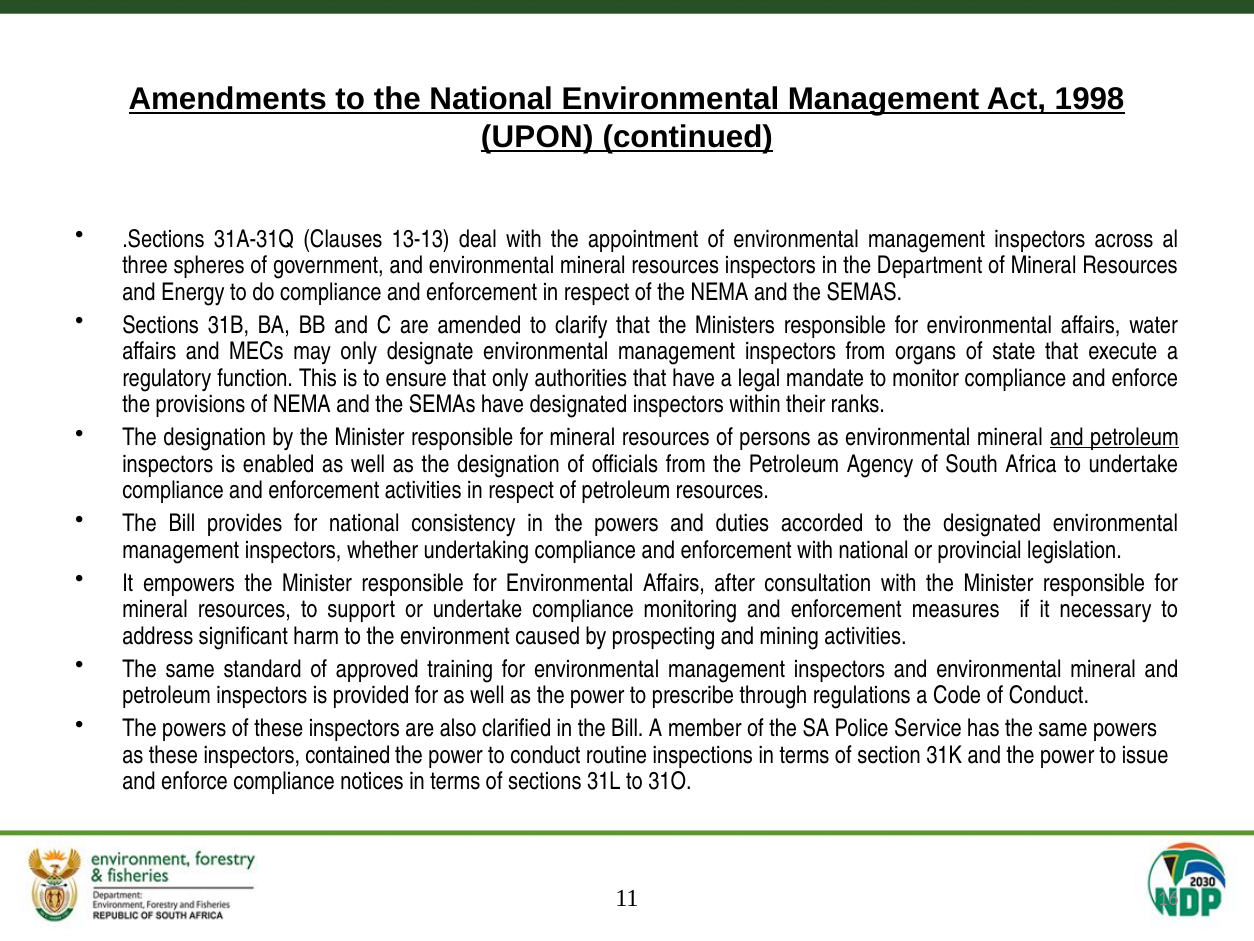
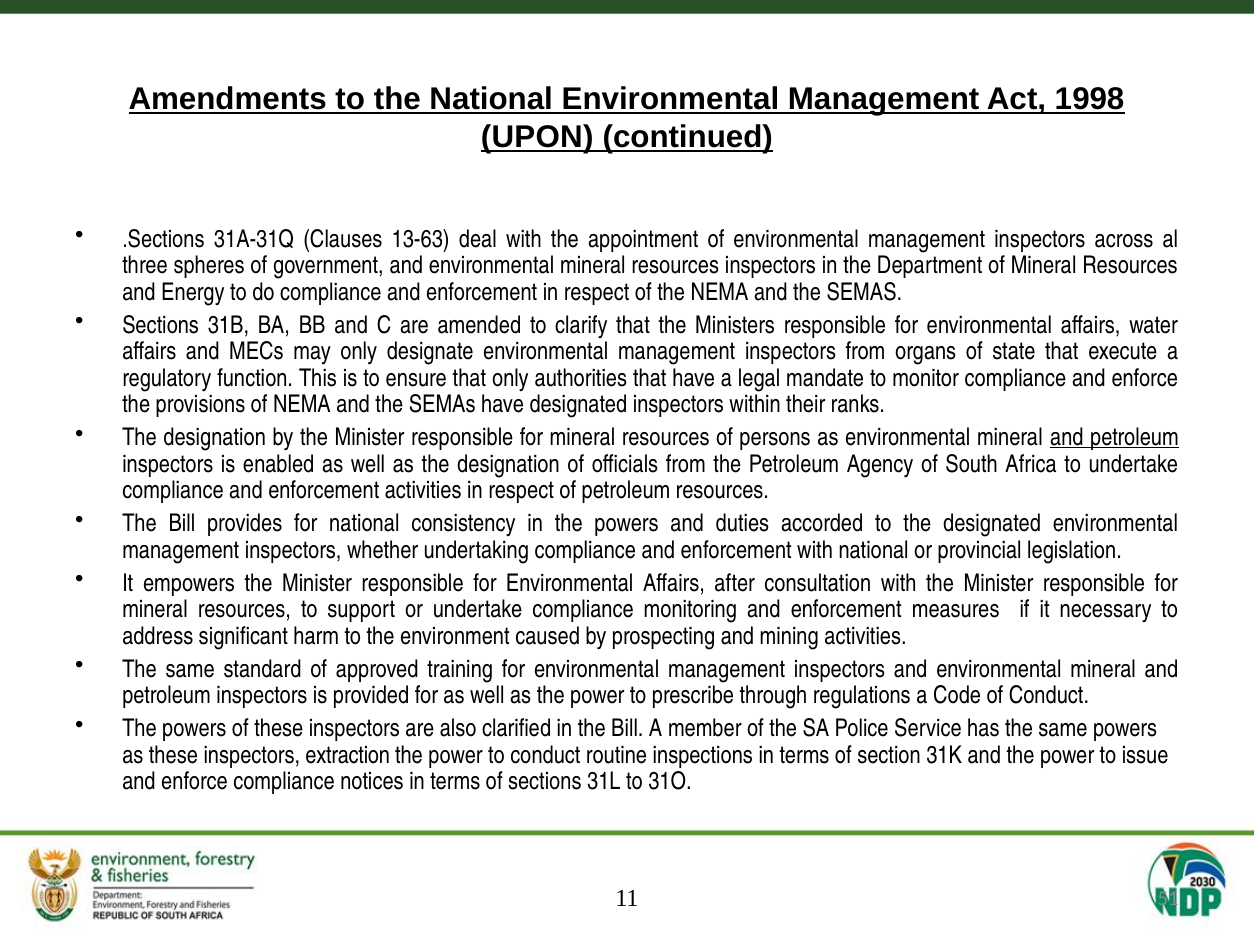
13-13: 13-13 -> 13-63 (421, 239)
contained: contained -> extraction (348, 755)
16: 16 -> 51 (1168, 898)
